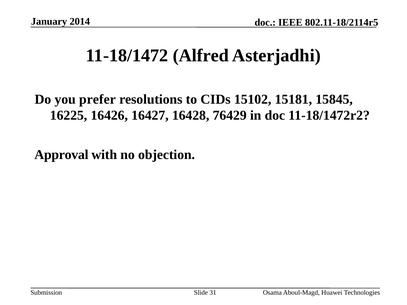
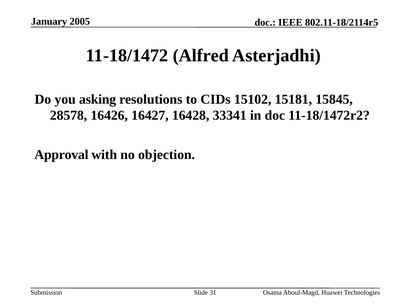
2014: 2014 -> 2005 (80, 22)
prefer: prefer -> asking (98, 99)
16225: 16225 -> 28578 (69, 116)
76429: 76429 -> 33341 (230, 116)
